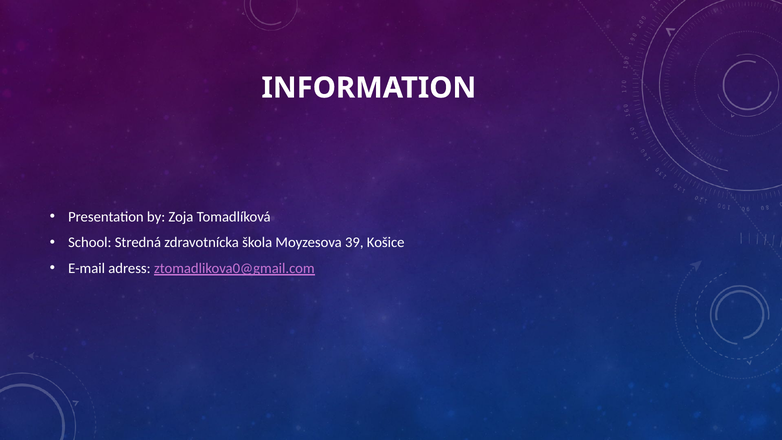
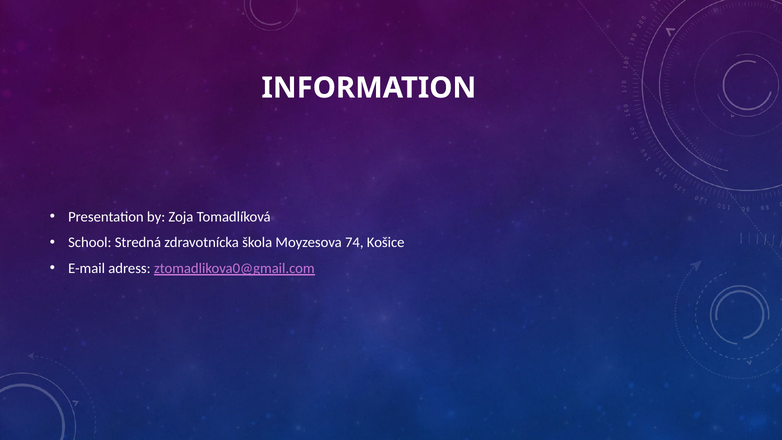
39: 39 -> 74 (354, 242)
